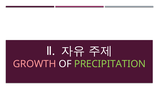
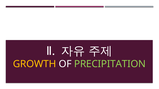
GROWTH colour: pink -> yellow (35, 64)
